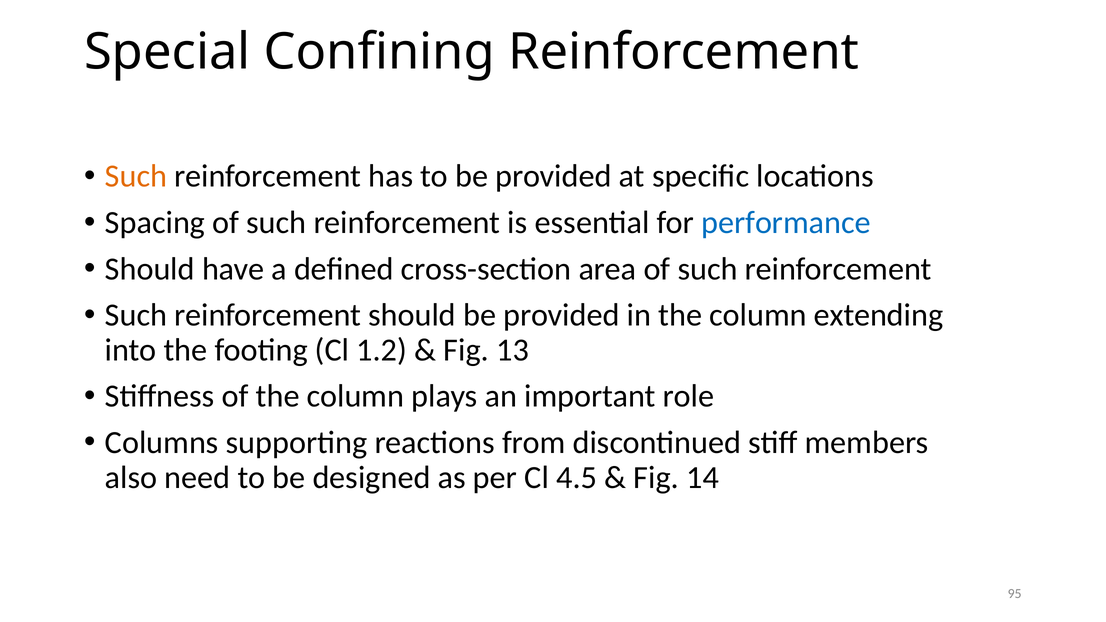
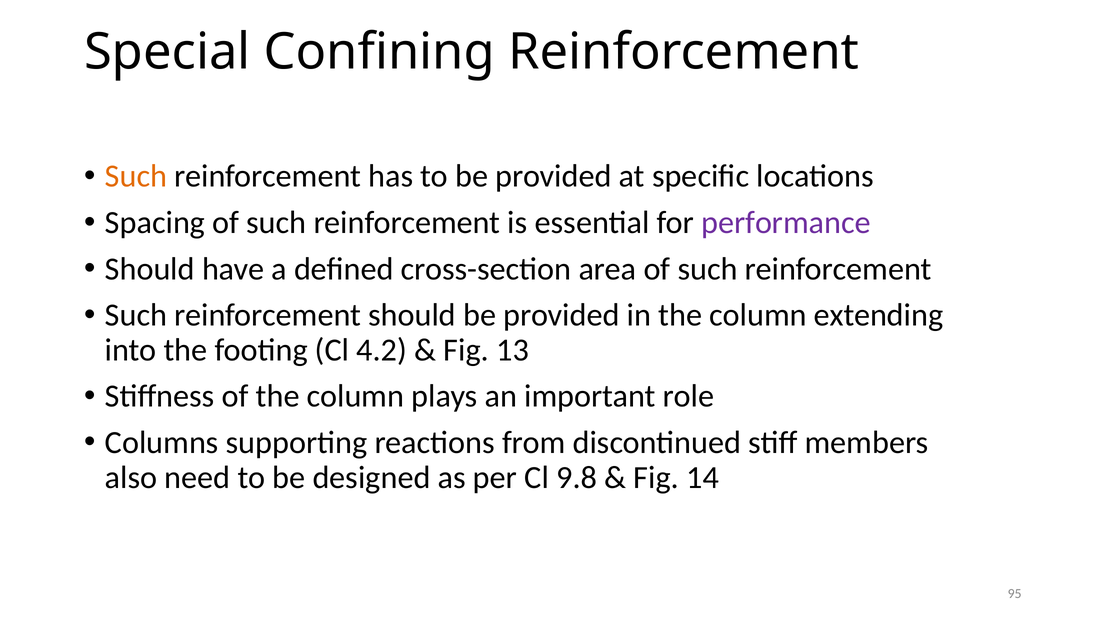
performance colour: blue -> purple (786, 223)
1.2: 1.2 -> 4.2 (382, 350)
4.5: 4.5 -> 9.8 (577, 477)
